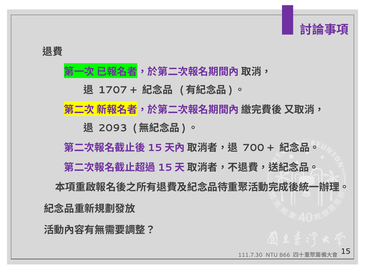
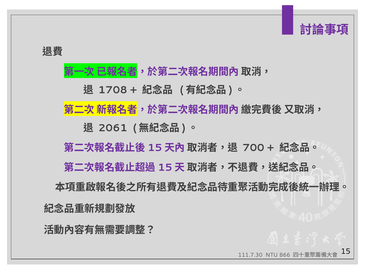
1707: 1707 -> 1708 (113, 90)
2093: 2093 -> 2061 (113, 128)
